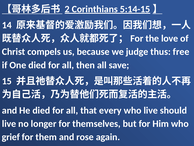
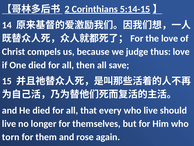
thus free: free -> love (181, 52)
grief: grief -> torn (11, 137)
